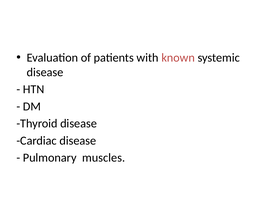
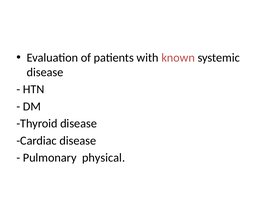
muscles: muscles -> physical (104, 157)
